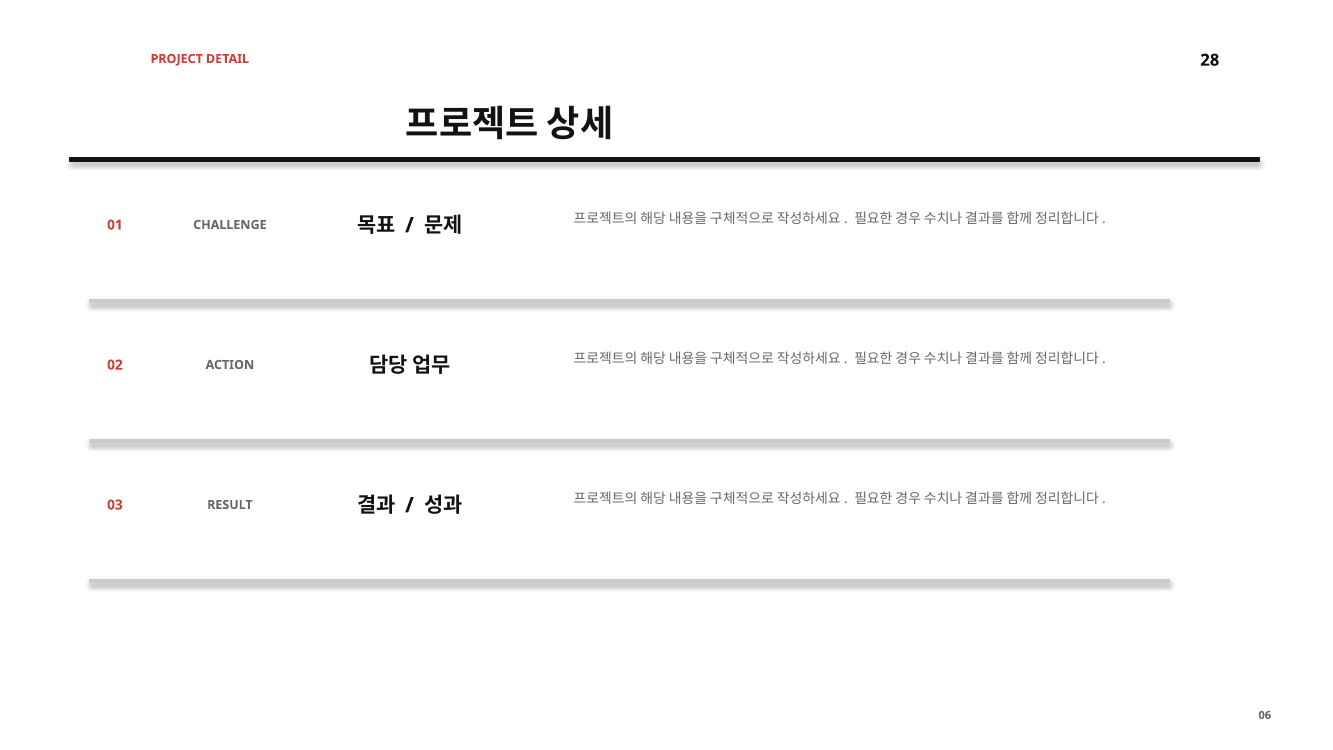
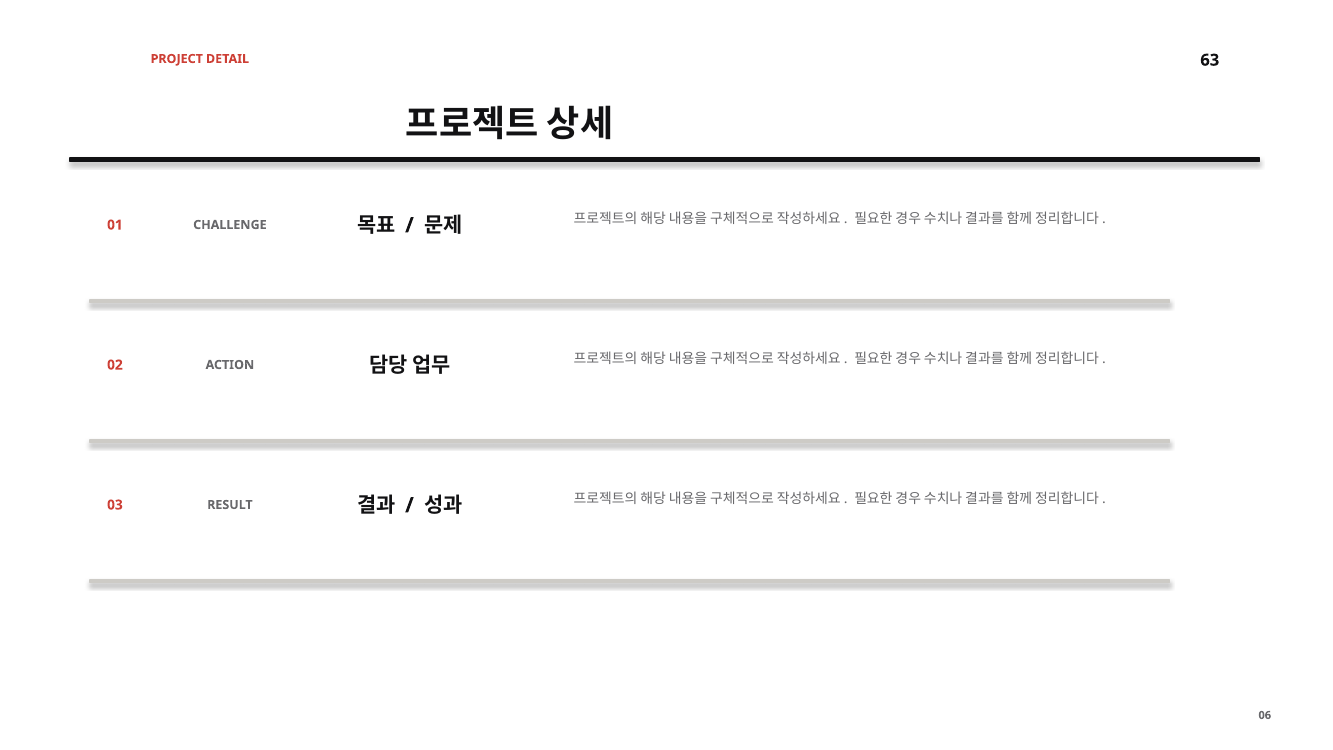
28: 28 -> 63 (1210, 60)
